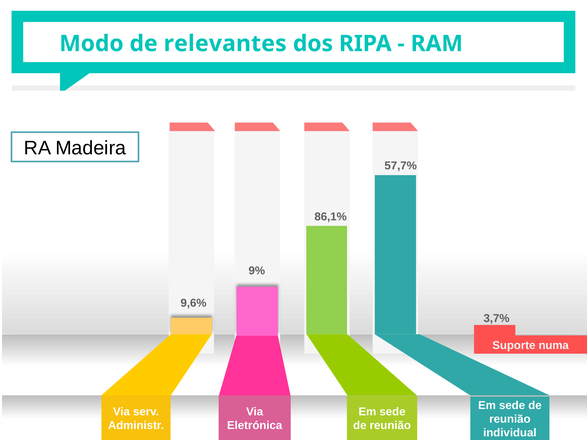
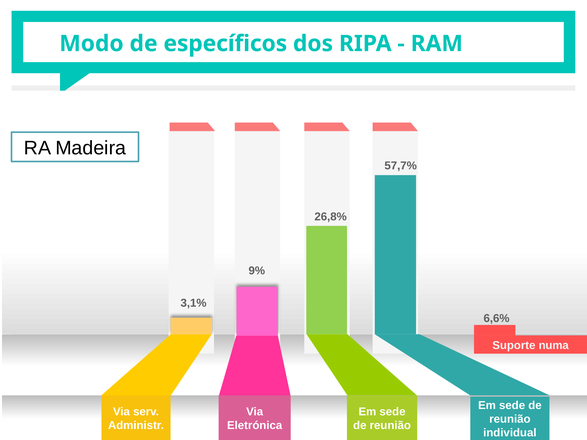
relevantes: relevantes -> específicos (225, 44)
86,1%: 86,1% -> 26,8% (331, 217)
9,6%: 9,6% -> 3,1% (194, 303)
3,7%: 3,7% -> 6,6% (497, 318)
